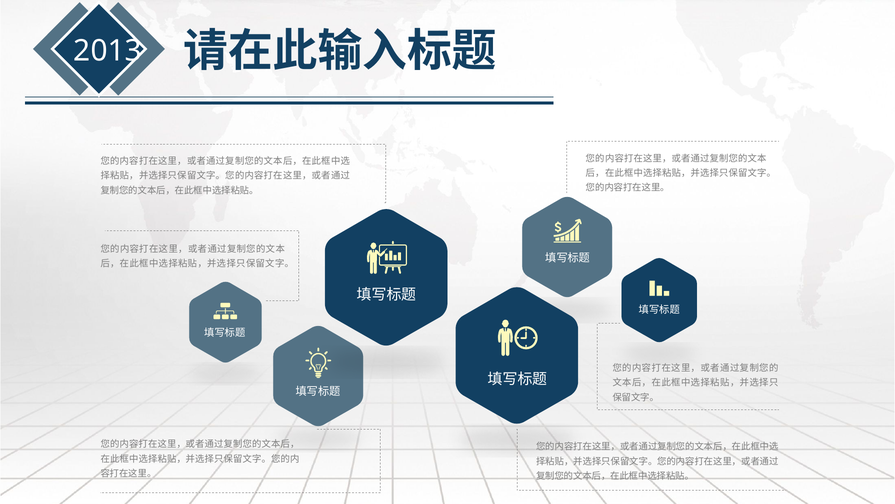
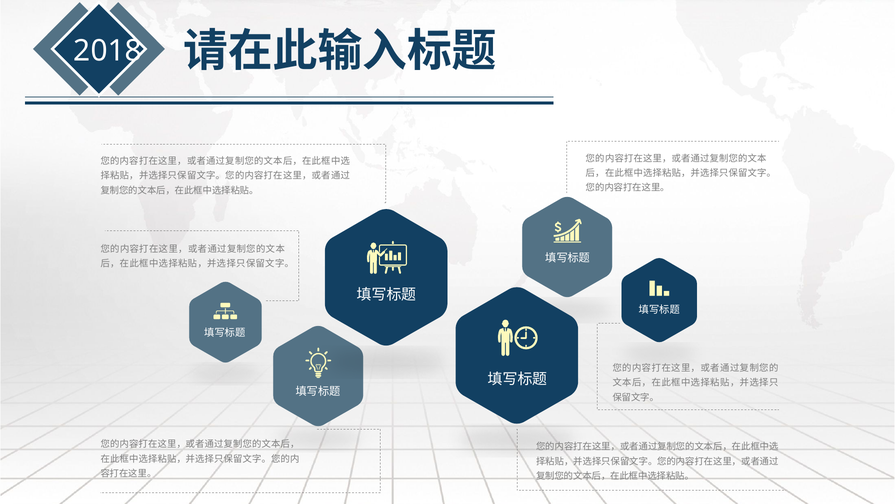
2013: 2013 -> 2018 (108, 51)
